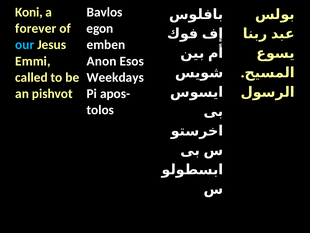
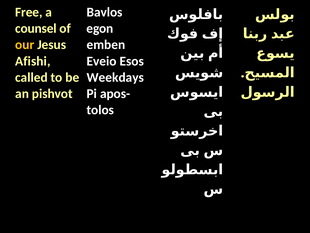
Koni: Koni -> Free (29, 12)
forever: forever -> counsel (36, 28)
our colour: light blue -> yellow (25, 45)
Emmi: Emmi -> Afishi (33, 61)
Anon: Anon -> Eveio (102, 61)
